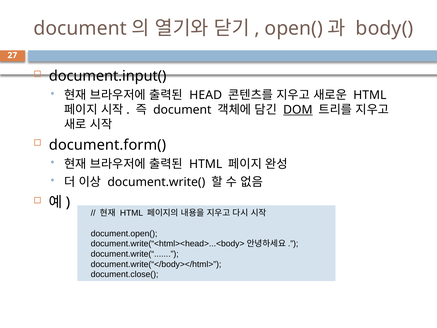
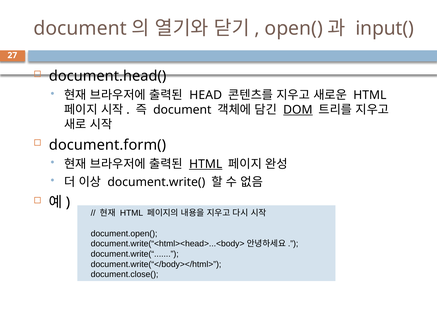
body(: body( -> input( (385, 29)
document.input(: document.input( -> document.head( (108, 76)
HTML underline: none -> present (206, 164)
